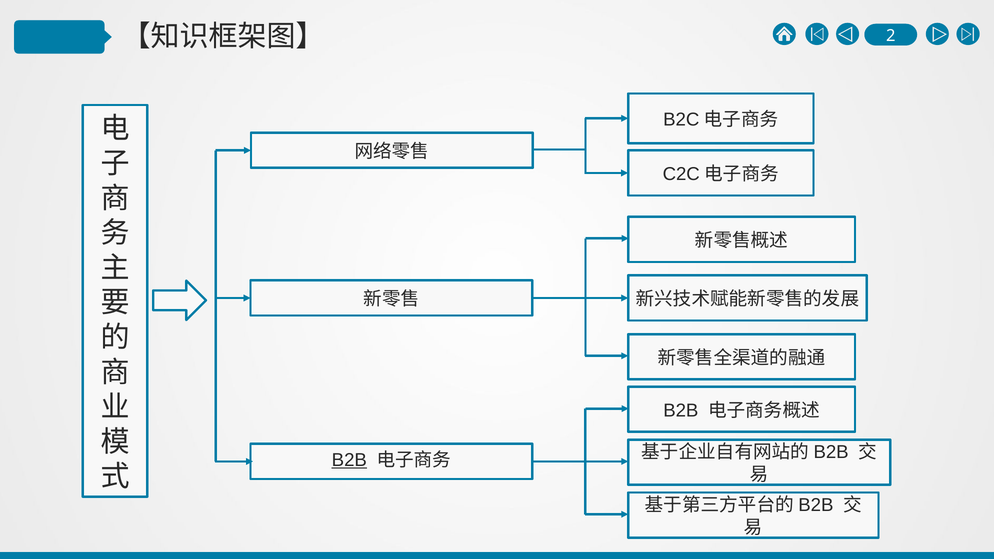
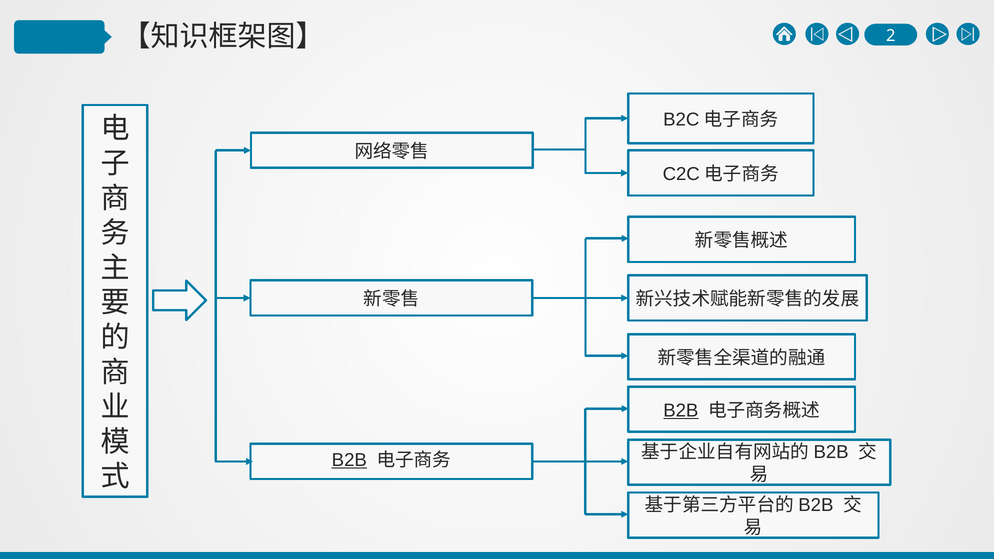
B2B underline: none -> present (681, 410)
